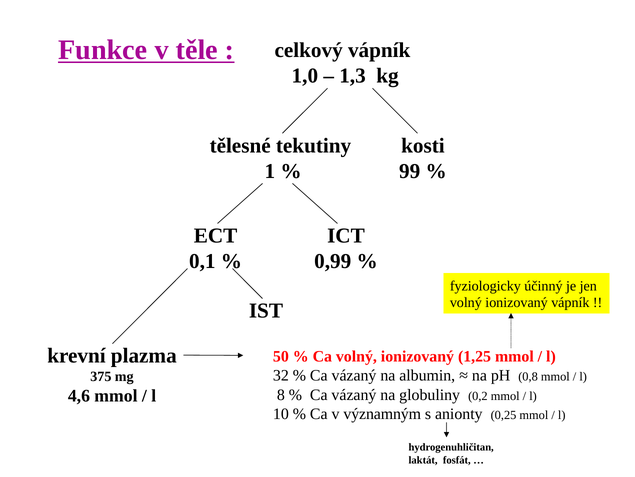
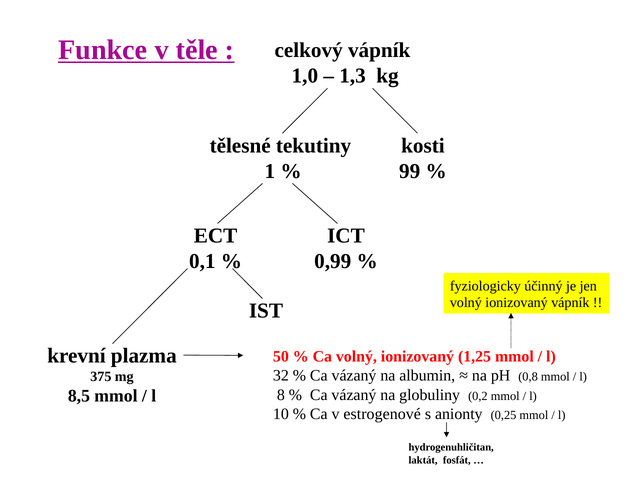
4,6: 4,6 -> 8,5 (79, 395)
významným: významným -> estrogenové (382, 413)
